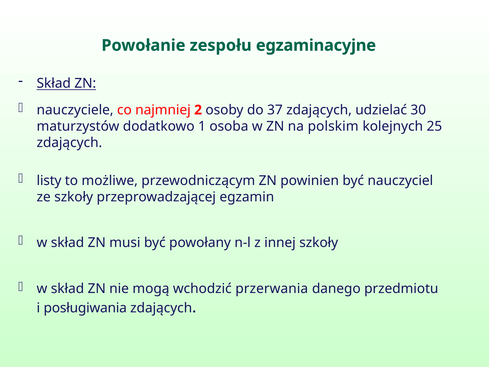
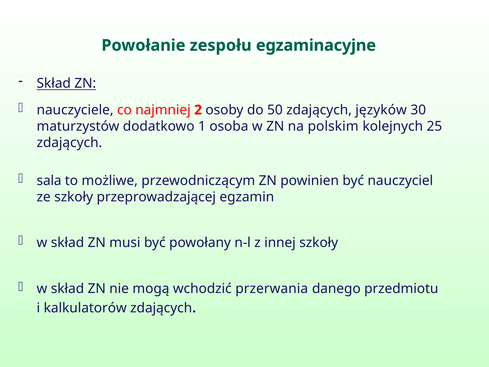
37: 37 -> 50 (275, 110)
udzielać: udzielać -> języków (381, 110)
listy: listy -> sala (49, 181)
posługiwania: posługiwania -> kalkulatorów (85, 308)
